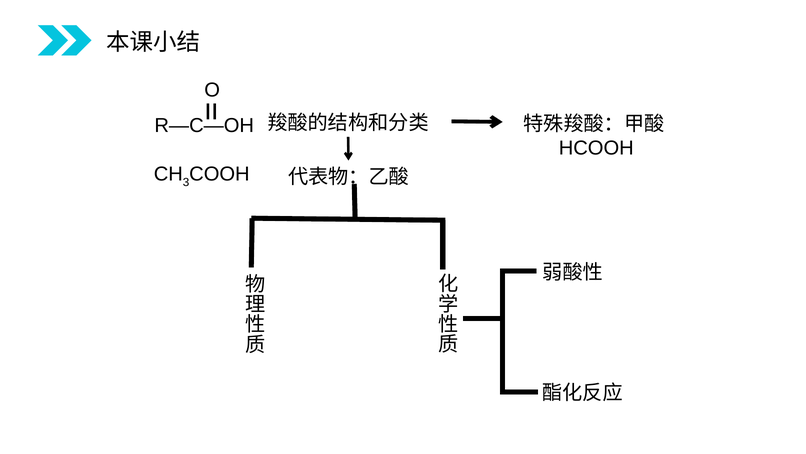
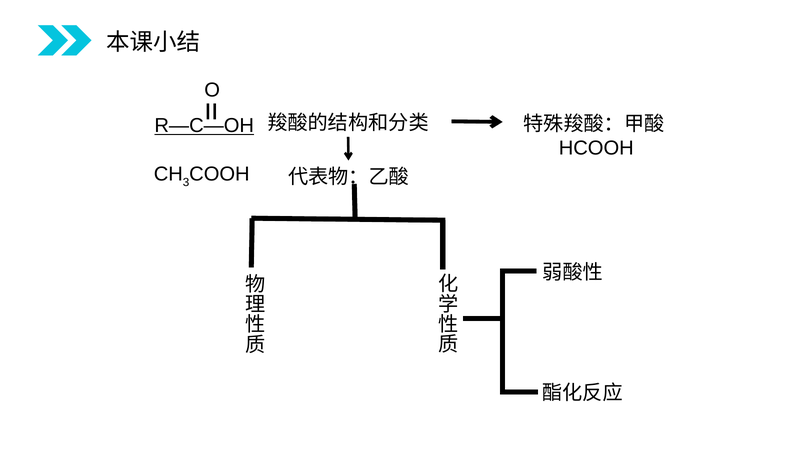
R—C—OH underline: none -> present (204, 126)
